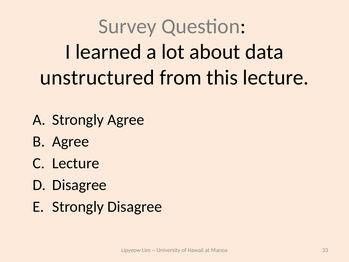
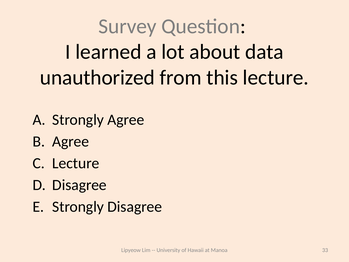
unstructured: unstructured -> unauthorized (97, 77)
